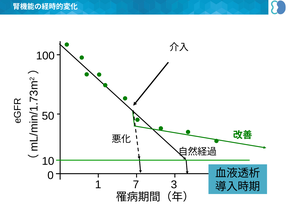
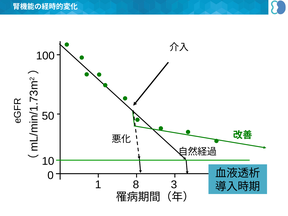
1 7: 7 -> 8 (136, 185)
